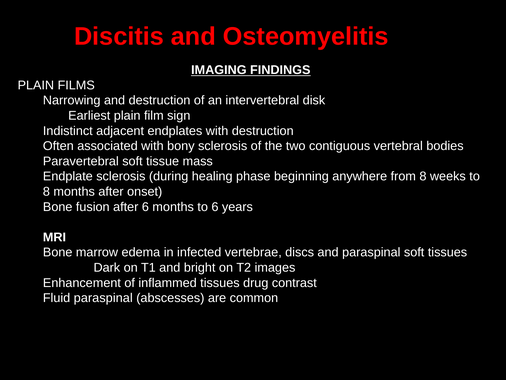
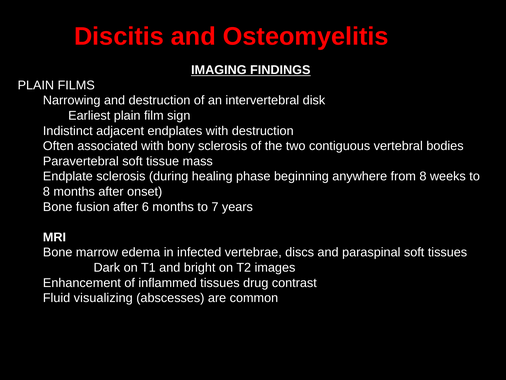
to 6: 6 -> 7 (215, 207)
Fluid paraspinal: paraspinal -> visualizing (103, 298)
